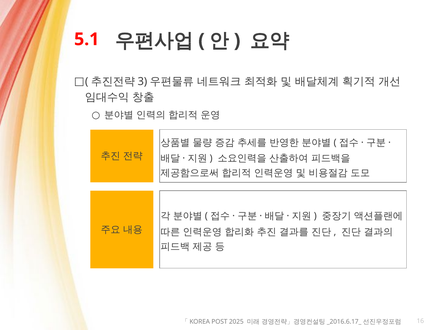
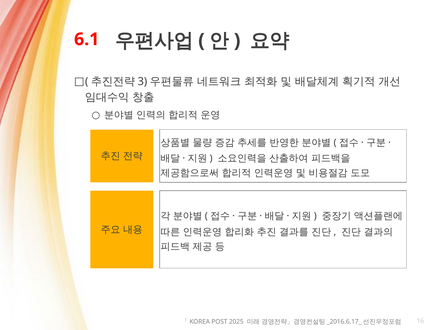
5.1: 5.1 -> 6.1 (87, 39)
